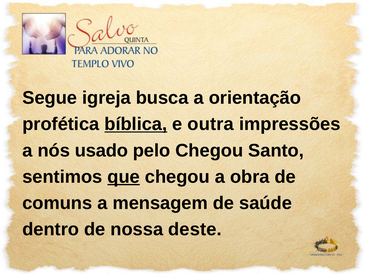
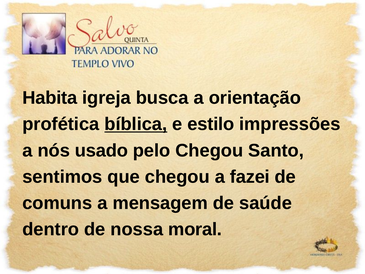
Segue: Segue -> Habita (50, 98)
outra: outra -> estilo (211, 124)
que underline: present -> none (124, 177)
obra: obra -> fazei (250, 177)
deste: deste -> moral (195, 229)
